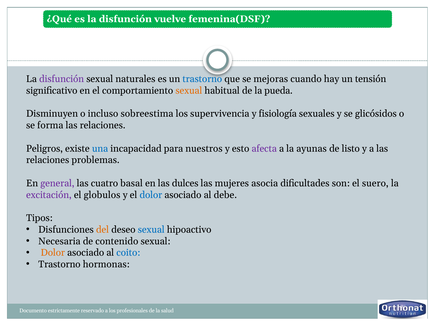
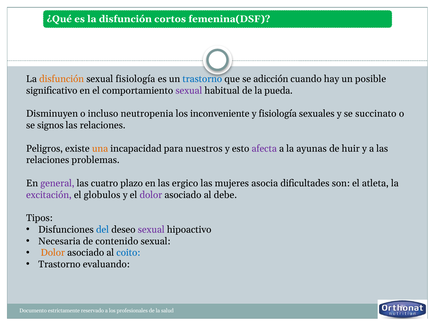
vuelve: vuelve -> cortos (170, 19)
disfunción colour: purple -> orange (62, 79)
sexual naturales: naturales -> fisiología (135, 79)
mejoras: mejoras -> adicción (271, 79)
tensión: tensión -> posible (371, 79)
sexual colour: orange -> purple (189, 91)
sobreestima: sobreestima -> neutropenia (147, 114)
supervivencia: supervivencia -> inconveniente (220, 114)
glicósidos: glicósidos -> succinato (376, 114)
forma: forma -> signos (50, 125)
una colour: blue -> orange (100, 149)
listo: listo -> huir (351, 149)
basal: basal -> plazo (132, 183)
dulces: dulces -> ergico (185, 183)
suero: suero -> atleta (375, 183)
dolor colour: blue -> purple (151, 195)
del colour: orange -> blue (102, 230)
sexual colour: blue -> purple (151, 230)
hormonas: hormonas -> evaluando (106, 265)
